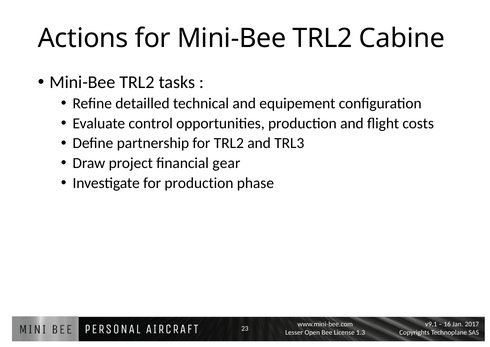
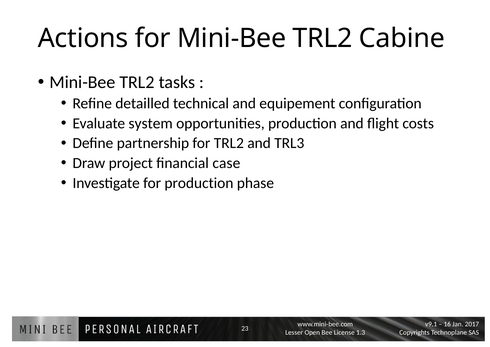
control: control -> system (151, 123)
gear: gear -> case (226, 163)
